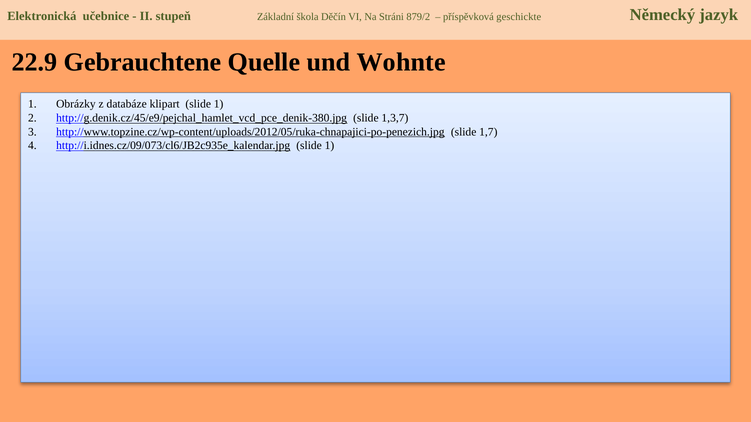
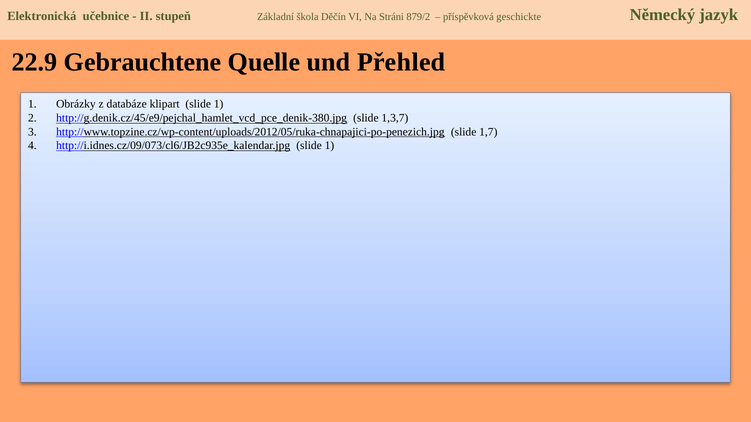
Wohnte: Wohnte -> Přehled (401, 62)
